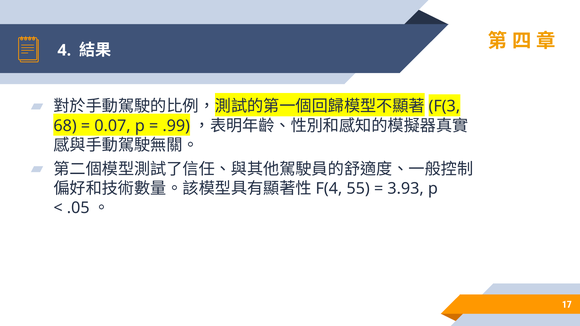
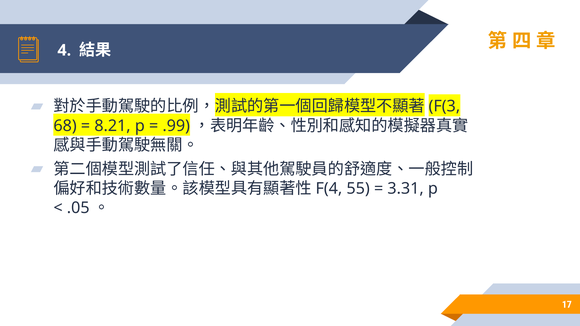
0.07: 0.07 -> 8.21 (112, 126)
3.93: 3.93 -> 3.31 (406, 189)
